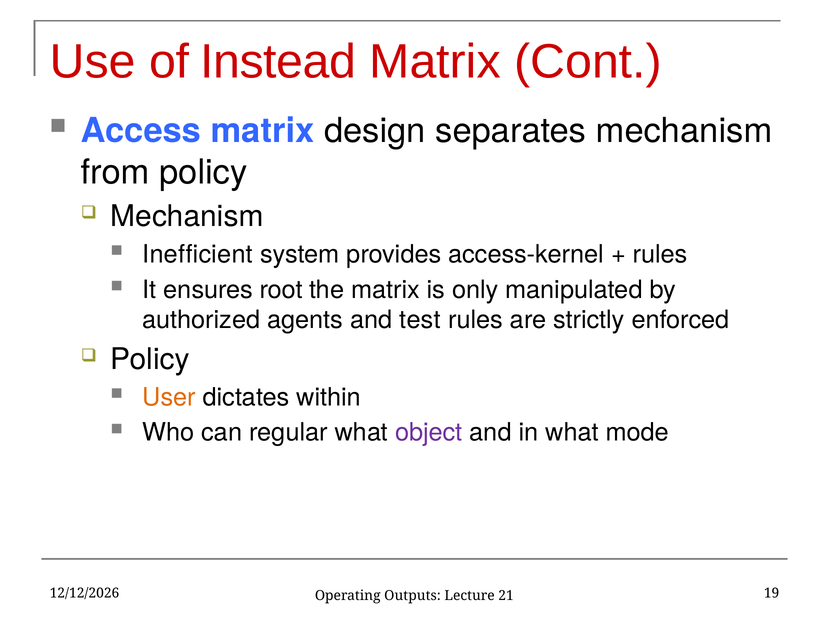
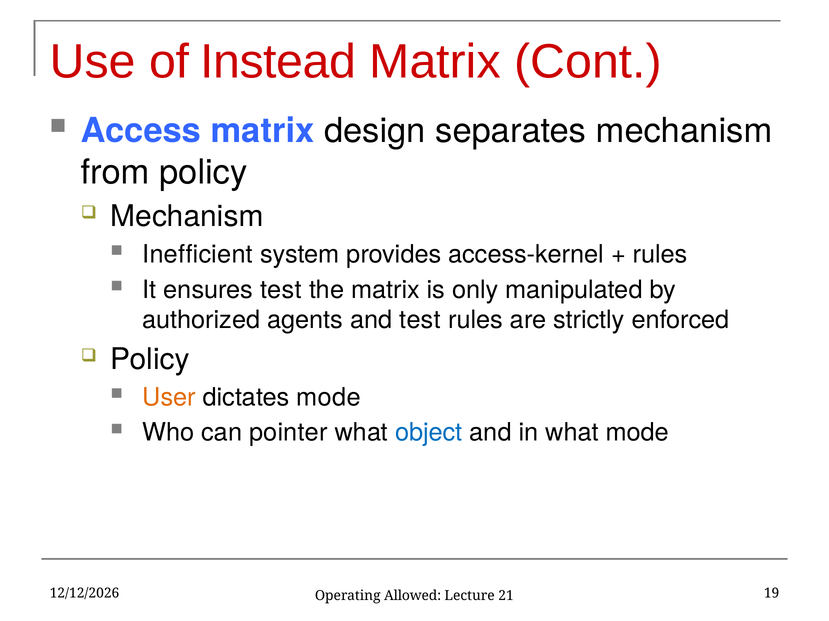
ensures root: root -> test (281, 290)
dictates within: within -> mode (329, 398)
regular: regular -> pointer (288, 433)
object colour: purple -> blue (429, 433)
Outputs: Outputs -> Allowed (413, 596)
